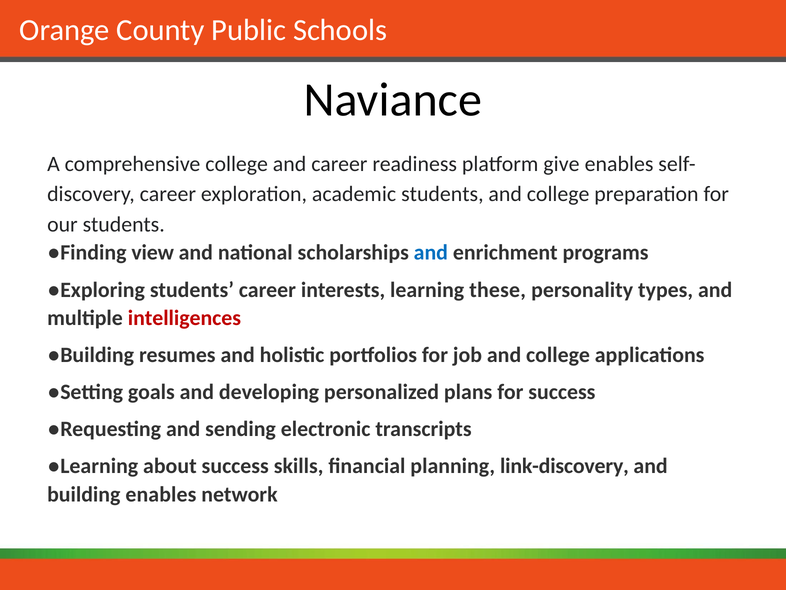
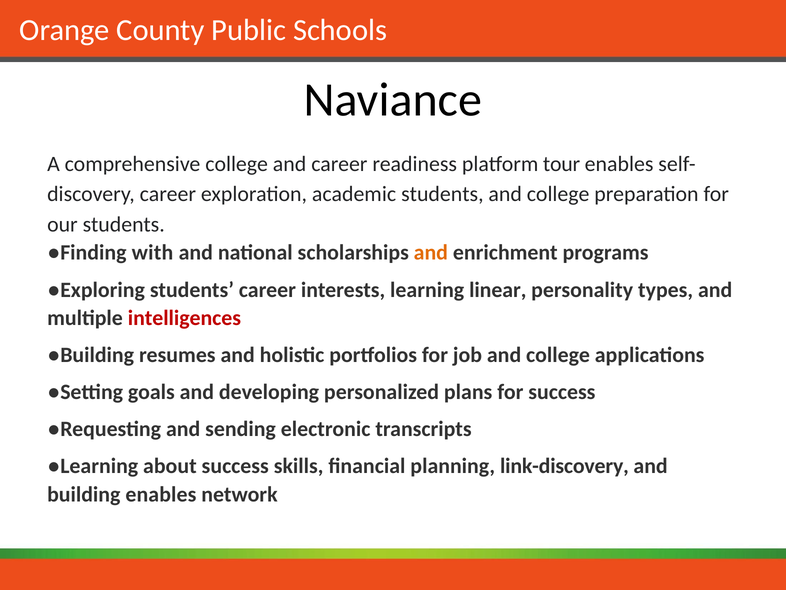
give: give -> tour (562, 164)
view: view -> with (152, 253)
and colour: blue -> orange (431, 253)
these: these -> linear (498, 290)
